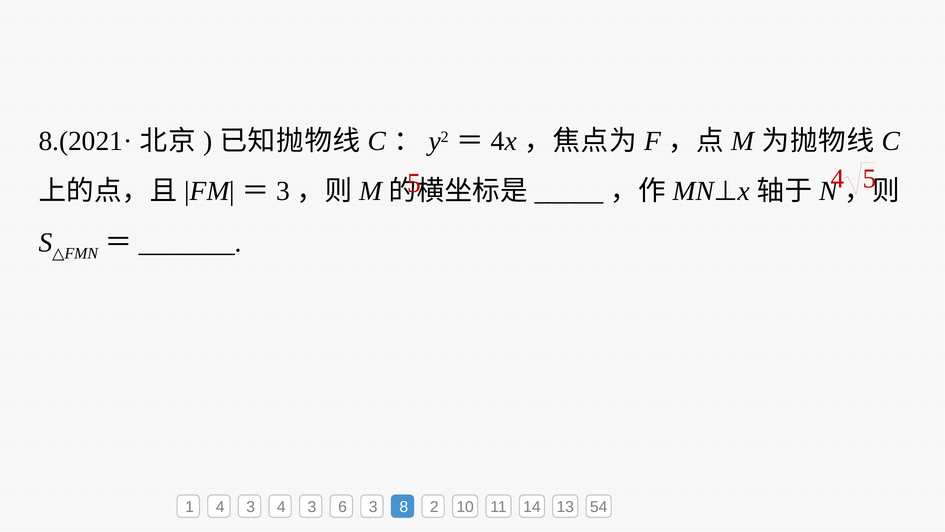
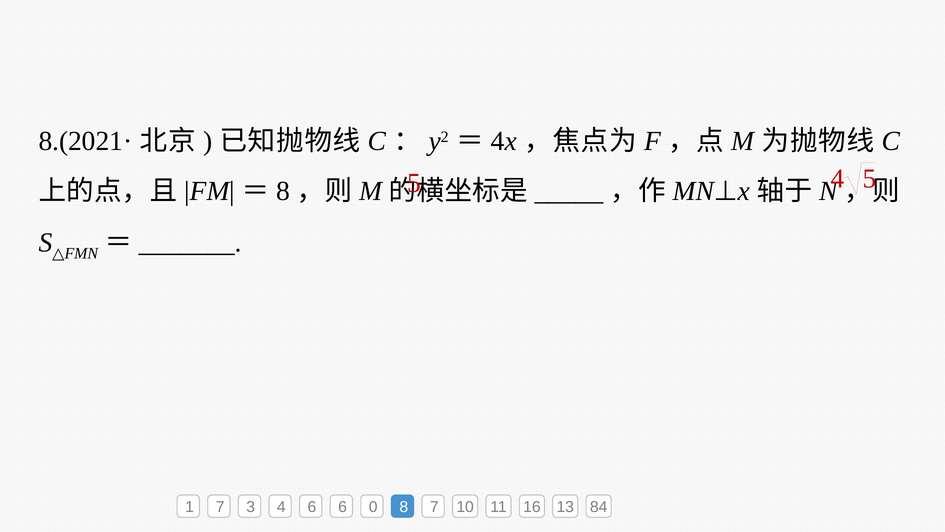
3: 3 -> 8 (283, 191)
1 4: 4 -> 7 (220, 507)
3 4 3: 3 -> 6 (312, 507)
6 3: 3 -> 0 (373, 507)
8 2: 2 -> 7 (434, 507)
14: 14 -> 16 (532, 507)
54: 54 -> 84 (599, 507)
